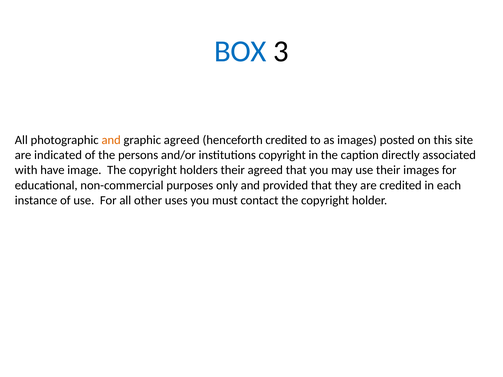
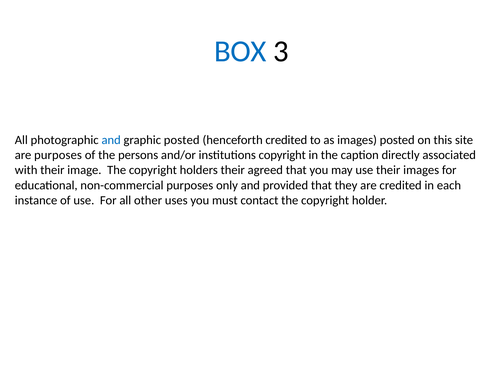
and colour: orange -> blue (111, 140)
graphic agreed: agreed -> posted (182, 140)
are indicated: indicated -> purposes (58, 155)
with have: have -> their (52, 170)
